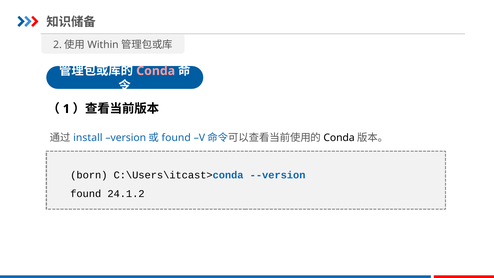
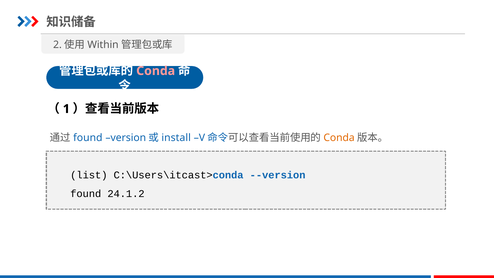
install: install -> found (88, 138)
found: found -> install (176, 138)
Conda colour: black -> orange (339, 138)
born: born -> list (89, 175)
